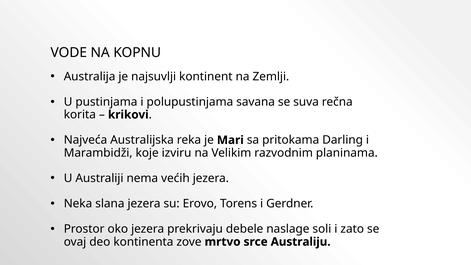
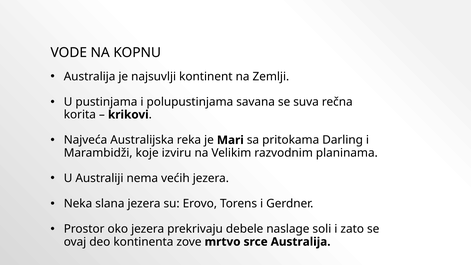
srce Australiju: Australiju -> Australija (301, 242)
